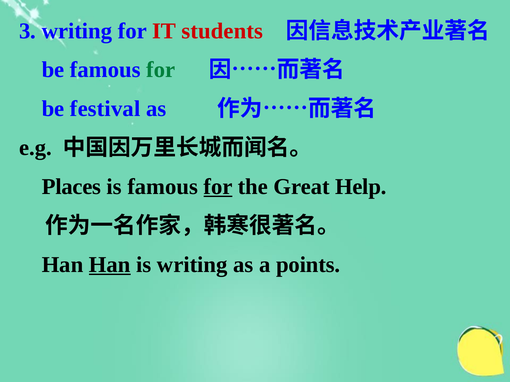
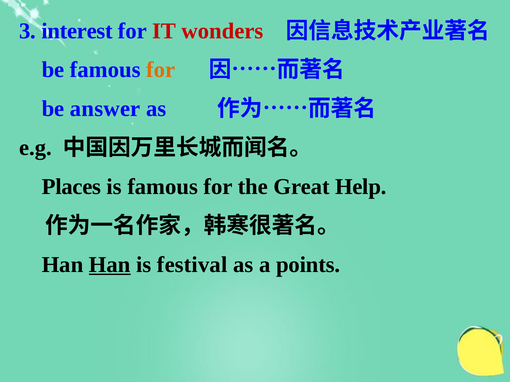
3 writing: writing -> interest (77, 31)
students: students -> wonders (222, 31)
for colour: green -> orange (161, 70)
festival: festival -> answer (105, 109)
for underline: present -> none (218, 187)
is writing: writing -> festival (192, 265)
